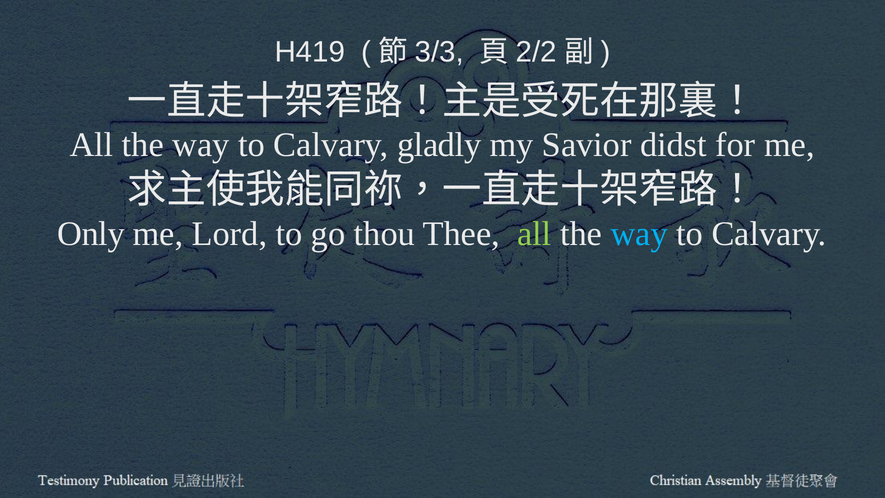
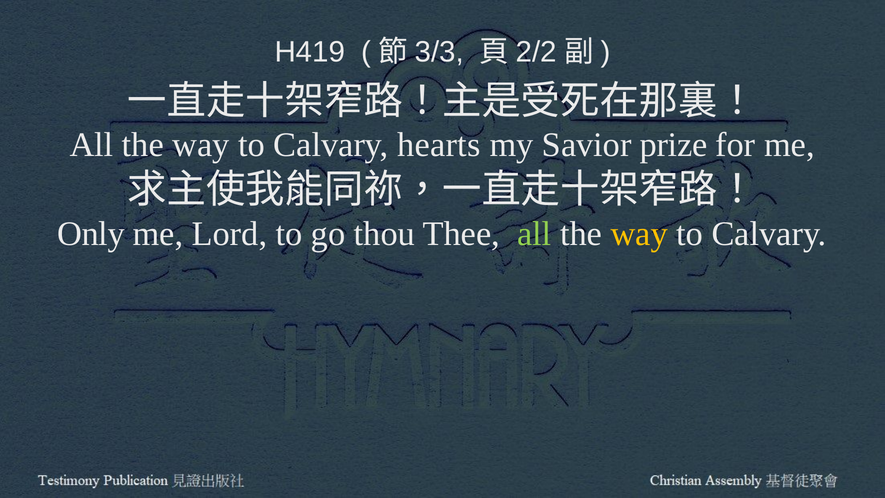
gladly: gladly -> hearts (439, 145)
didst: didst -> prize (674, 145)
way colour: light blue -> yellow (639, 234)
